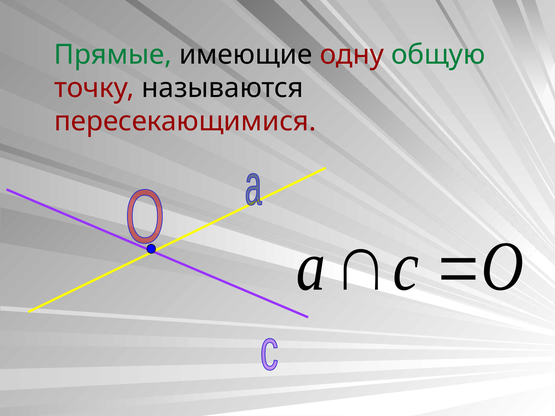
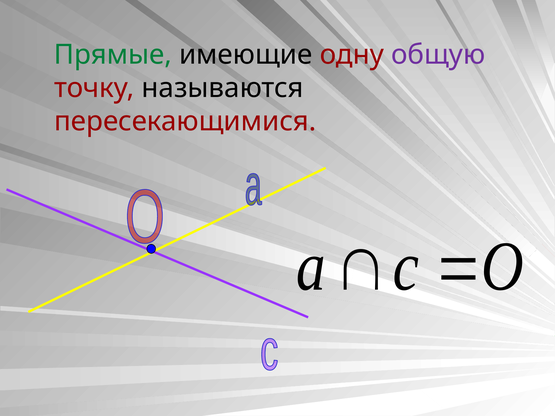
общую colour: green -> purple (438, 55)
